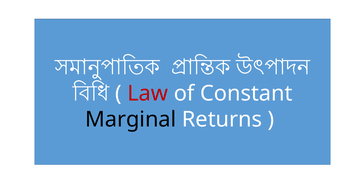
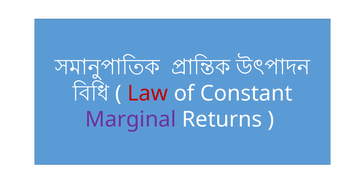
Marginal colour: black -> purple (131, 120)
